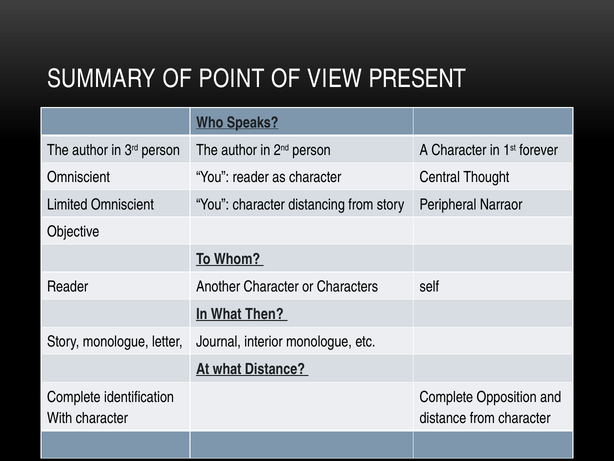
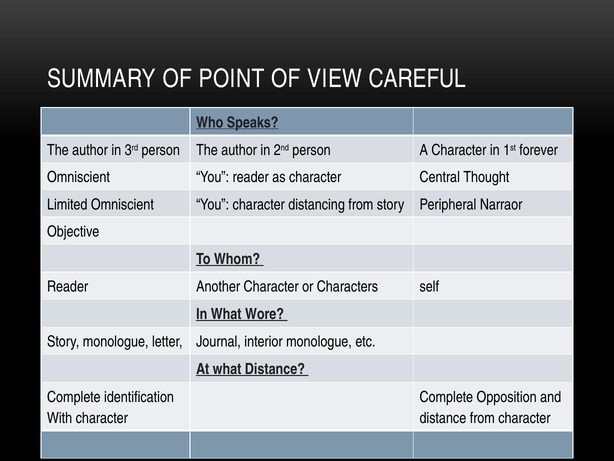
PRESENT: PRESENT -> CAREFUL (417, 79)
Then: Then -> Wore (265, 314)
